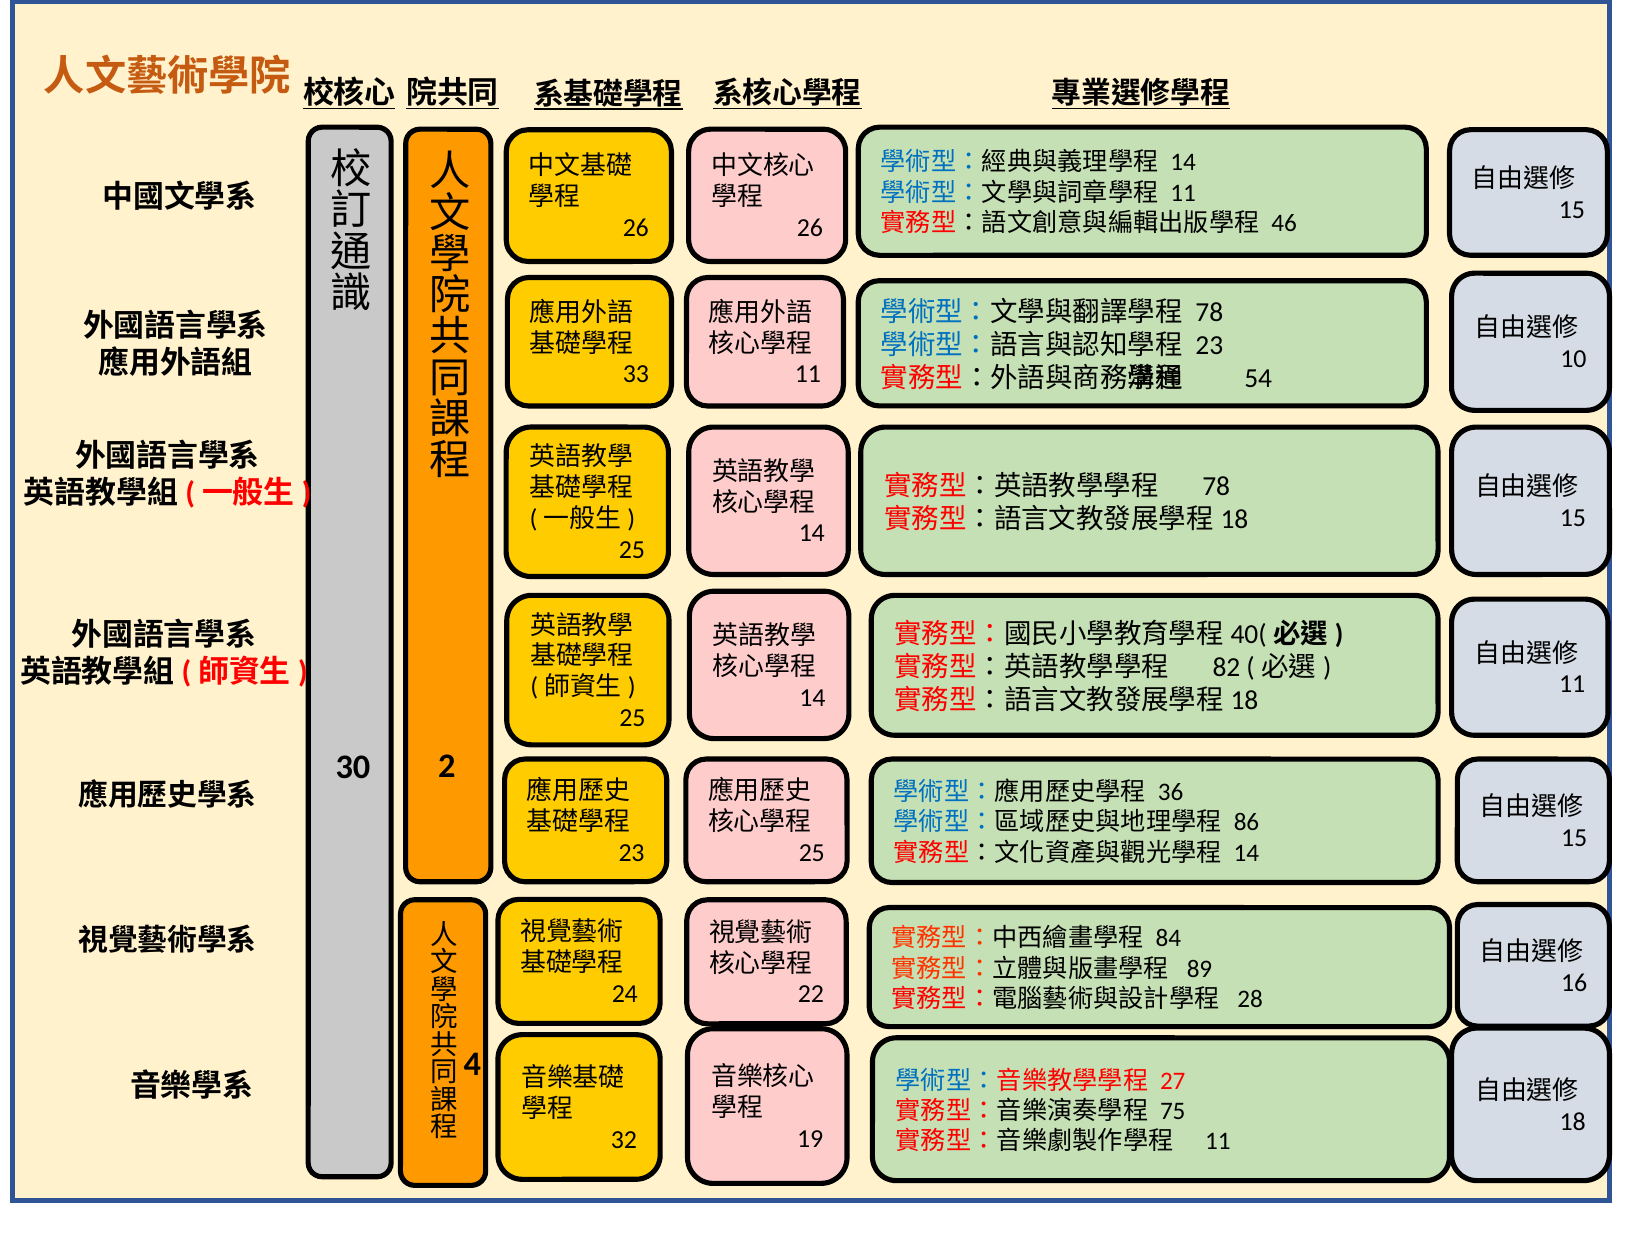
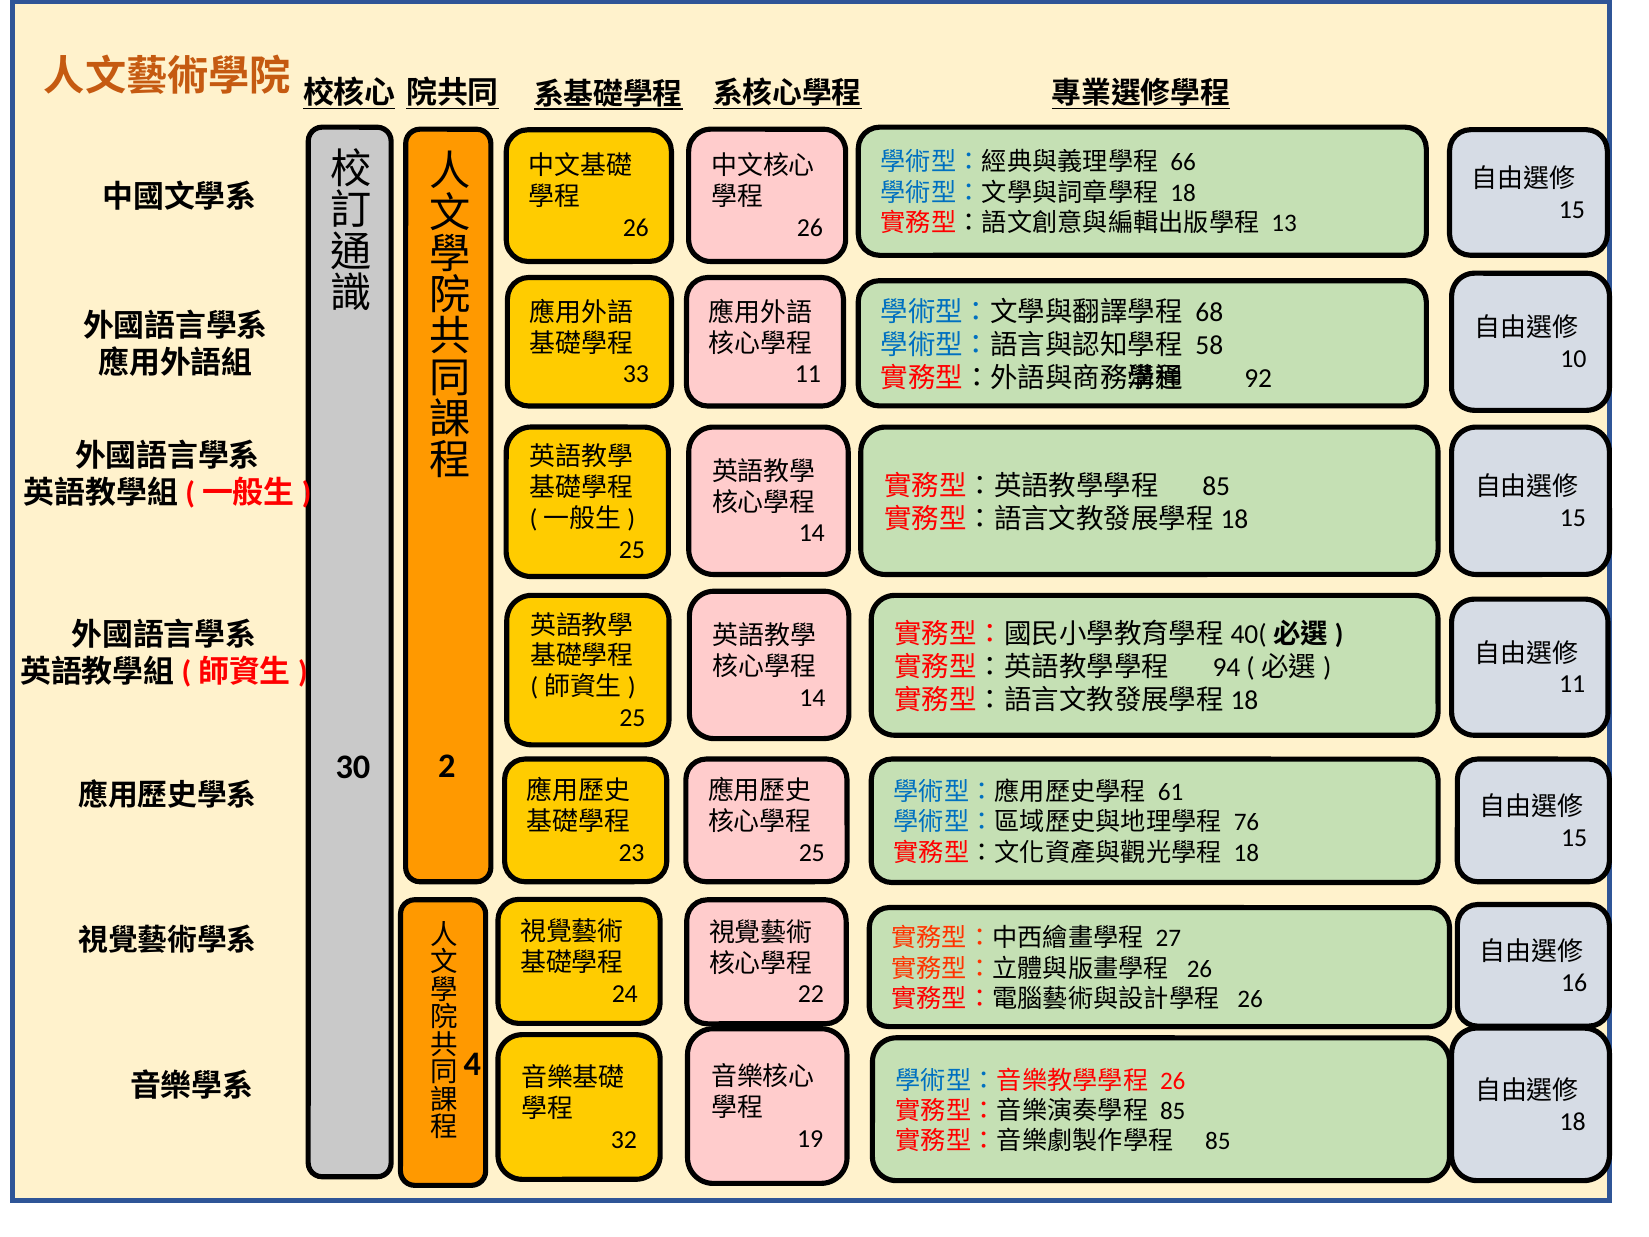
14: 14 -> 66 (1183, 163)
11: 11 -> 18 (1183, 193)
46: 46 -> 13 (1284, 223)
78: 78 -> 68 (1209, 312)
23: 23 -> 58 (1209, 345)
54: 54 -> 92 (1258, 378)
78: 78 -> 85 (1216, 486)
82: 82 -> 94 (1226, 667)
36: 36 -> 61 (1171, 792)
86: 86 -> 76 (1246, 822)
14: 14 -> 18 (1246, 853)
84: 84 -> 27 (1168, 938)
89: 89 -> 26 (1199, 969)
28: 28 -> 26 (1250, 999)
27: 27 -> 26 (1173, 1080)
75: 75 -> 85 (1173, 1111)
11: 11 -> 85 (1218, 1141)
